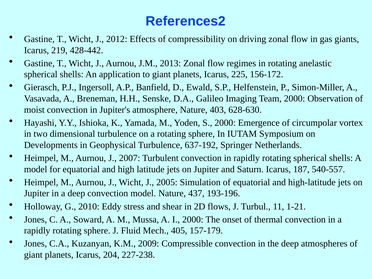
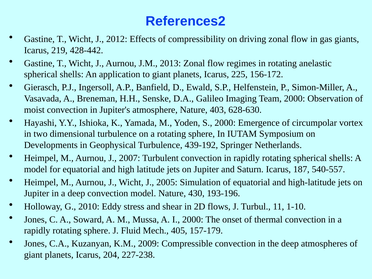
637-192: 637-192 -> 439-192 (201, 145)
437: 437 -> 430 (196, 193)
1-21: 1-21 -> 1-10 (296, 206)
